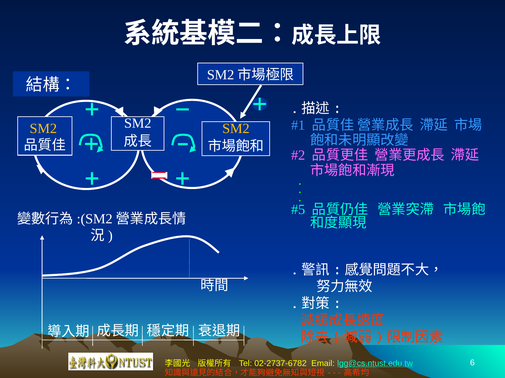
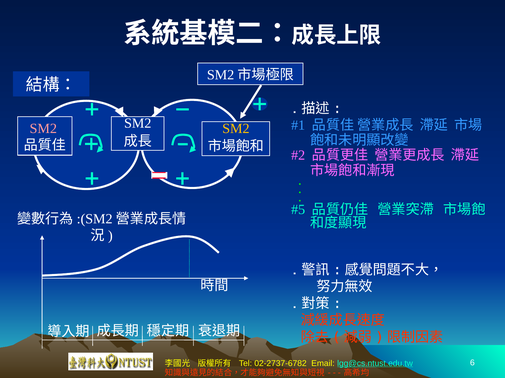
SM2 colour: yellow -> pink (43, 129)
